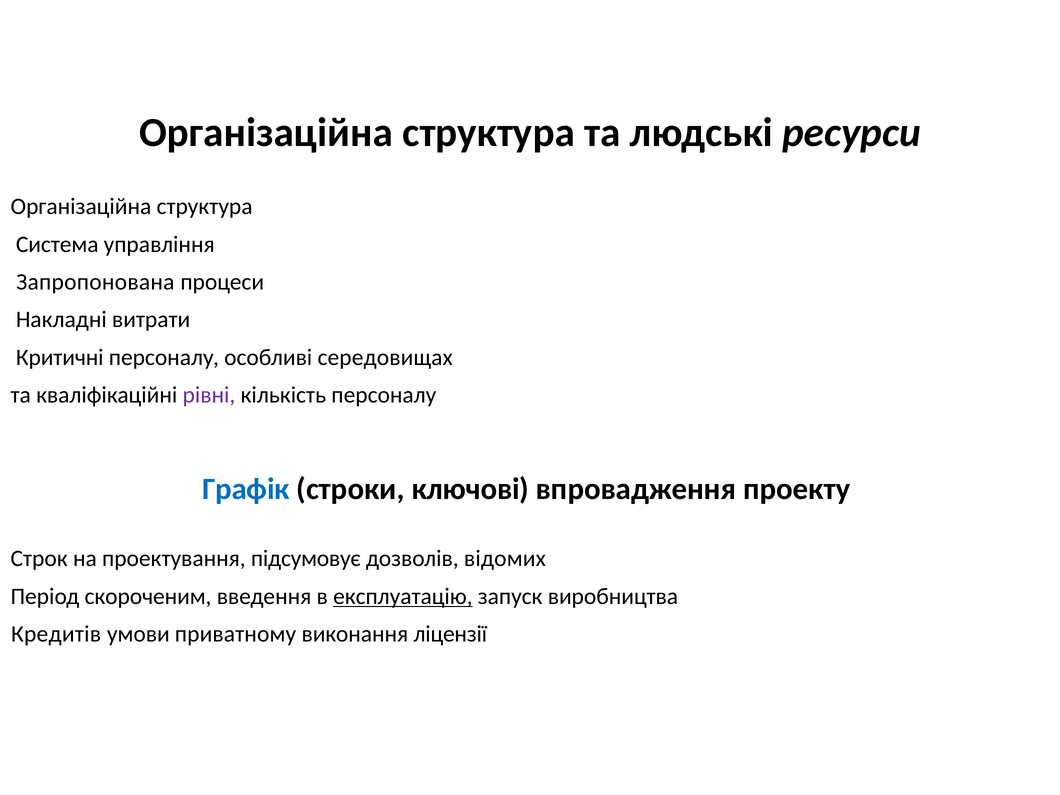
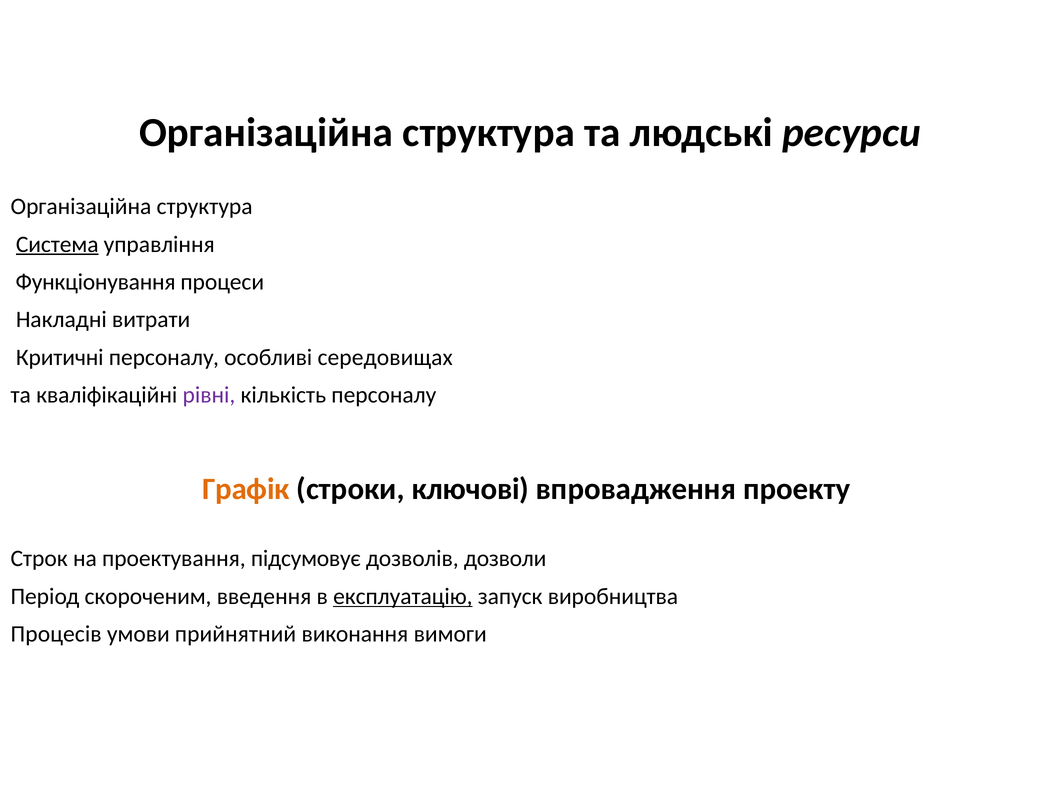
Система underline: none -> present (57, 244)
Запропонована: Запропонована -> Функціонування (96, 282)
Графік colour: blue -> orange (246, 489)
відомих: відомих -> дозволи (505, 559)
Кредитів: Кредитів -> Процесів (56, 634)
приватному: приватному -> прийнятний (236, 634)
ліцензії: ліцензії -> вимоги (450, 634)
